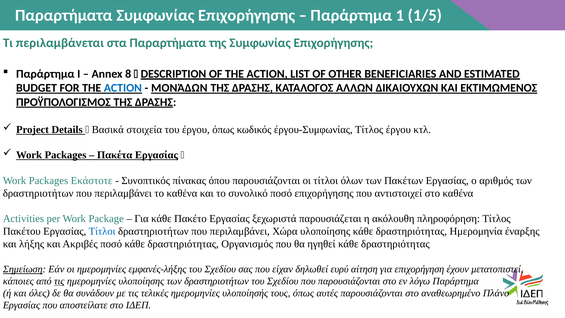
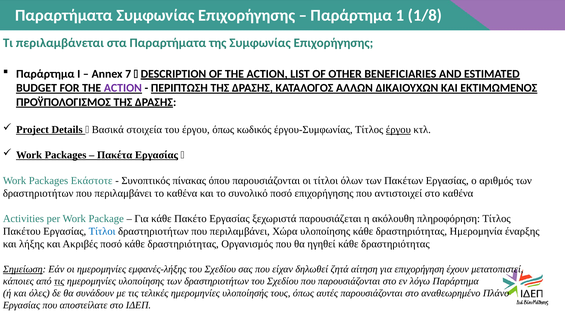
1/5: 1/5 -> 1/8 (425, 15)
8: 8 -> 7 (128, 74)
ACTION colour: blue -> purple (123, 88)
ΜΟΝΆΔΩΝ: ΜΟΝΆΔΩΝ -> ΠΕΡΙΠΤΩΣΗ (179, 88)
έργου underline: none -> present (398, 130)
ευρύ: ευρύ -> ζητά (340, 269)
